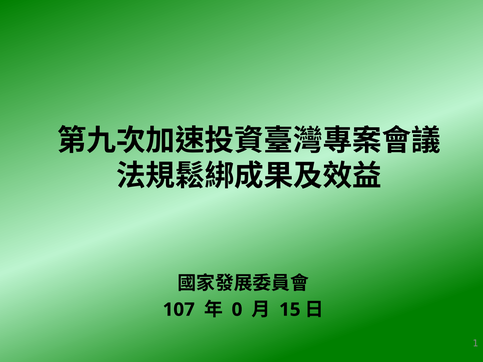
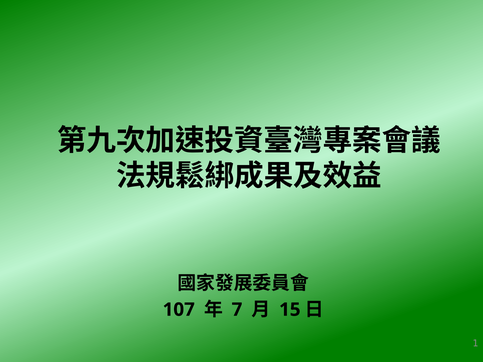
0: 0 -> 7 (237, 310)
